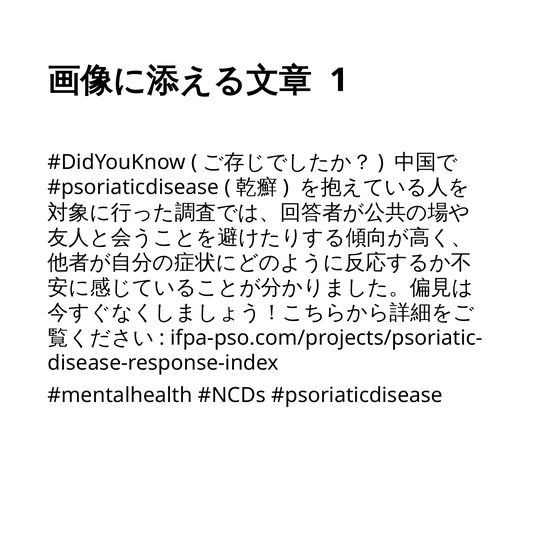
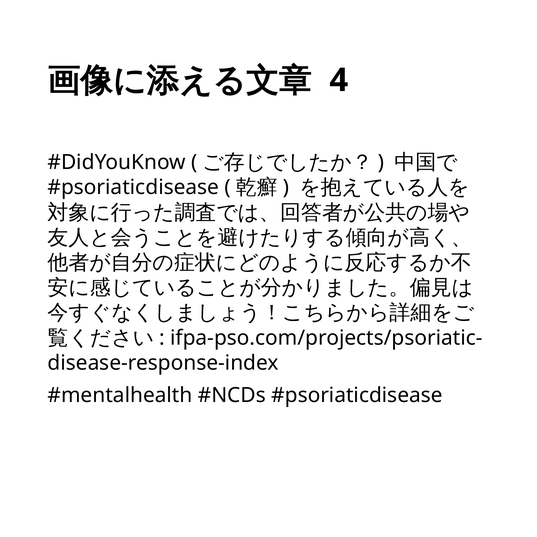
1: 1 -> 4 (339, 80)
